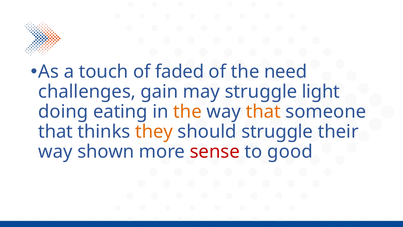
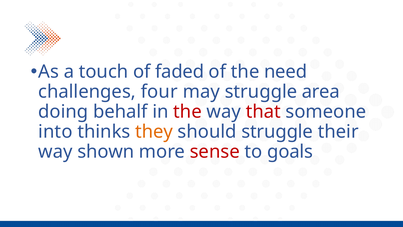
gain: gain -> four (159, 92)
light: light -> area (321, 92)
eating: eating -> behalf (120, 112)
the colour: orange -> red (188, 112)
that colour: orange -> red (263, 112)
that: that -> into (55, 132)
good: good -> goals (290, 151)
